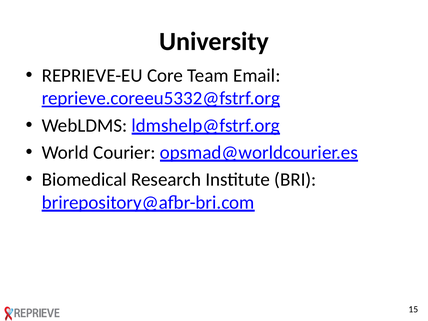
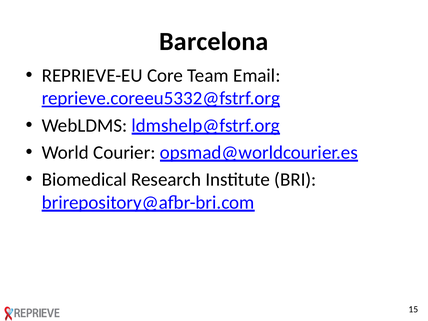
University: University -> Barcelona (214, 41)
